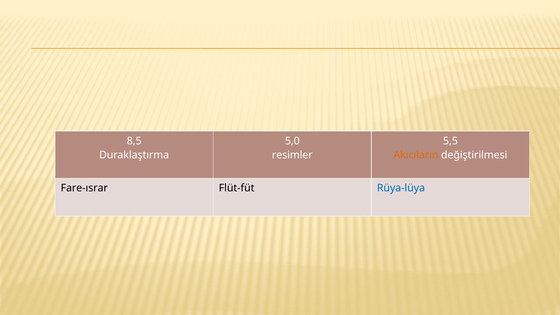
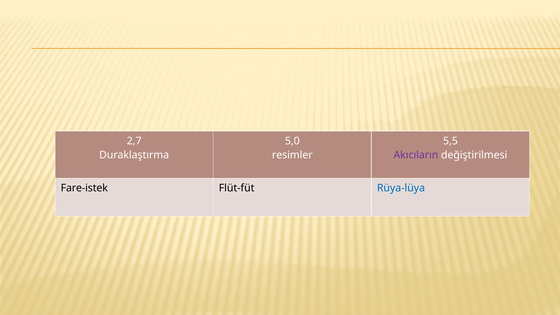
8,5: 8,5 -> 2,7 (134, 141)
Akıcıların colour: orange -> purple (416, 155)
Fare-ısrar: Fare-ısrar -> Fare-istek (84, 188)
